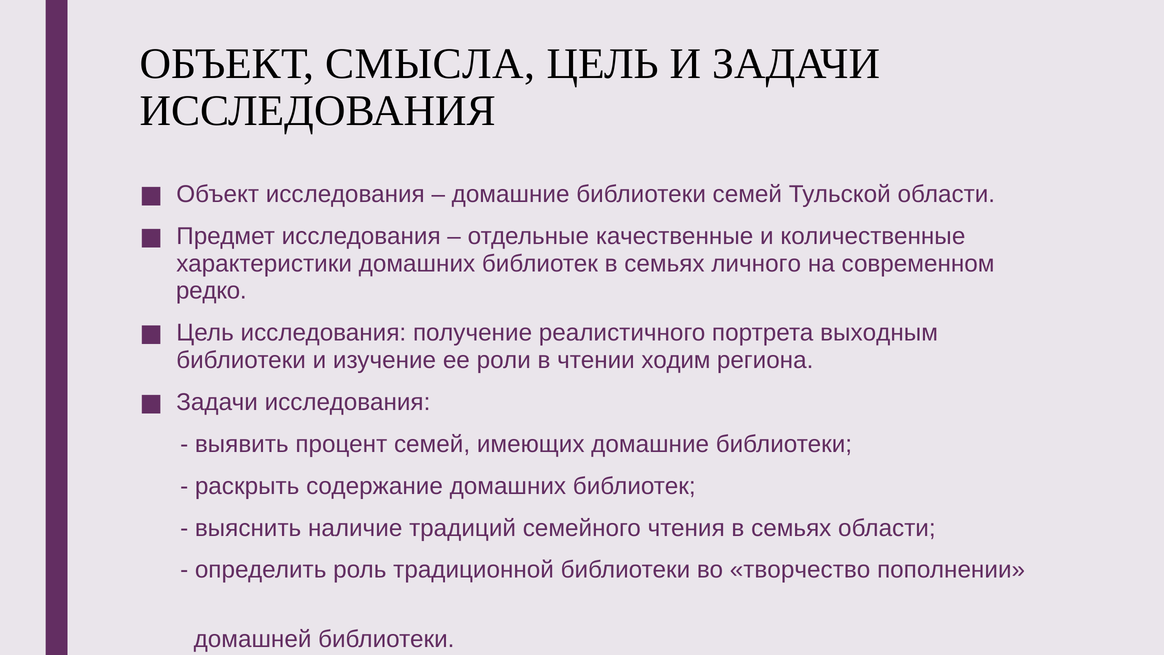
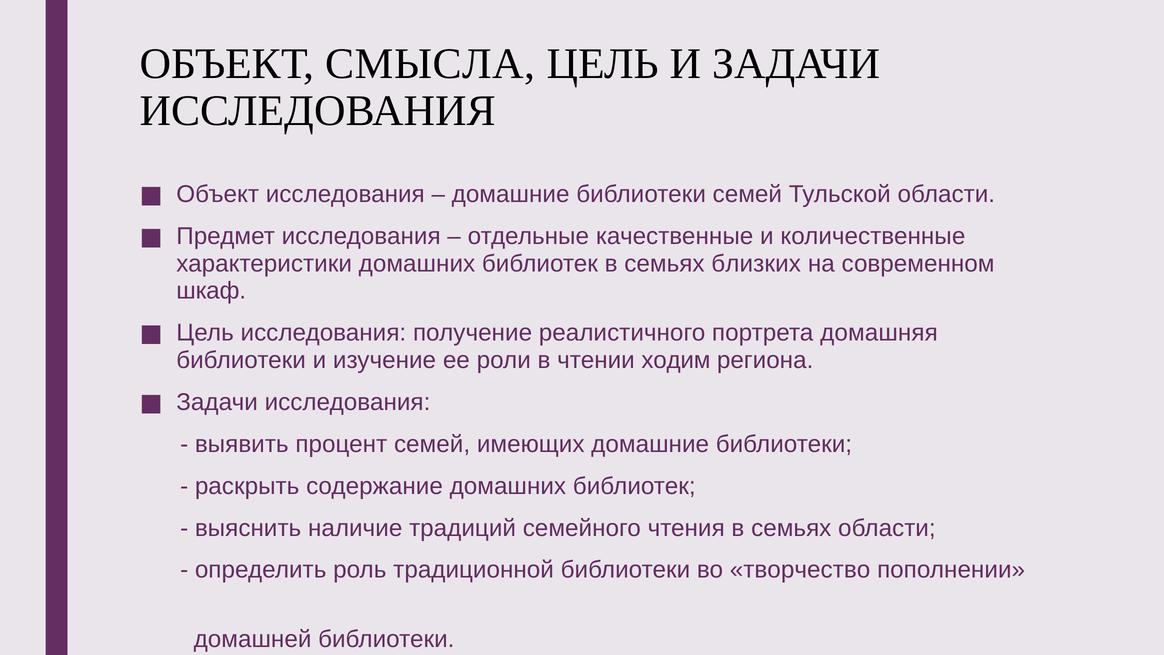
личного: личного -> близких (756, 263)
редко: редко -> шкаф (211, 291)
выходным: выходным -> домашняя (879, 333)
